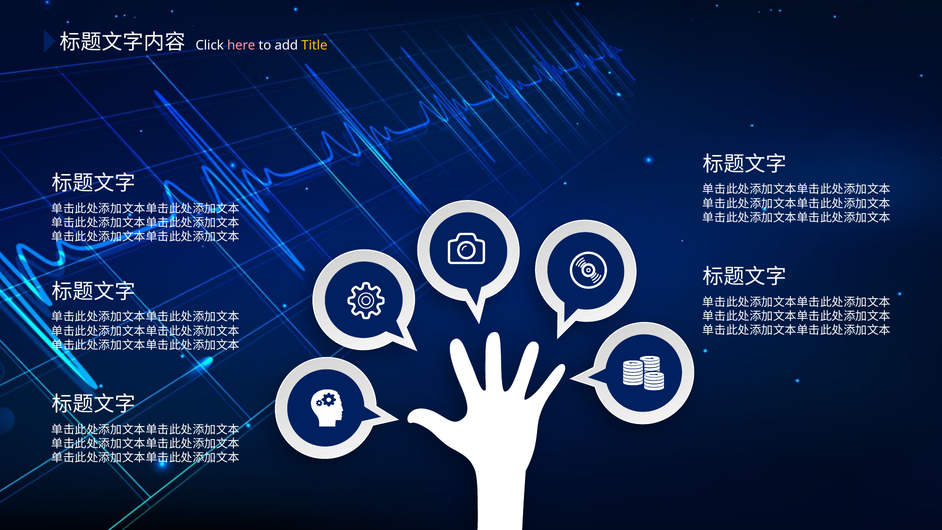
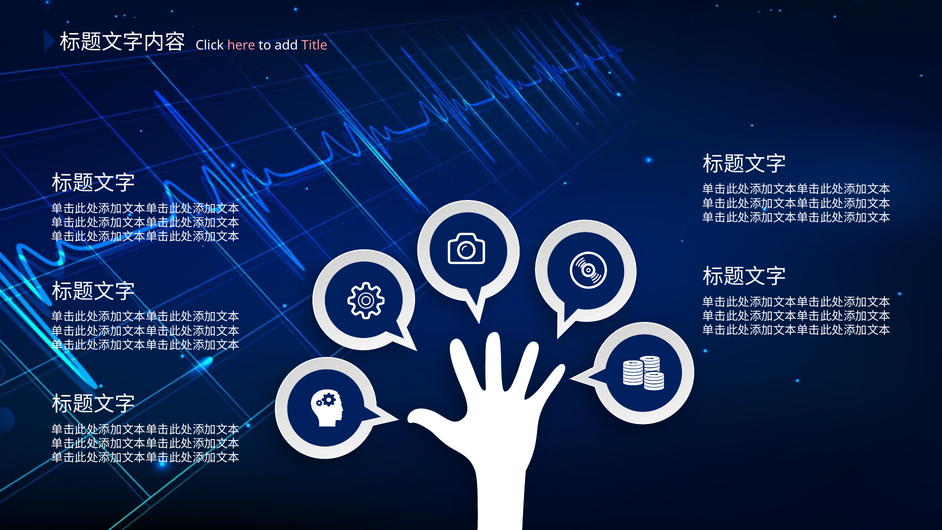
Title colour: yellow -> pink (314, 45)
